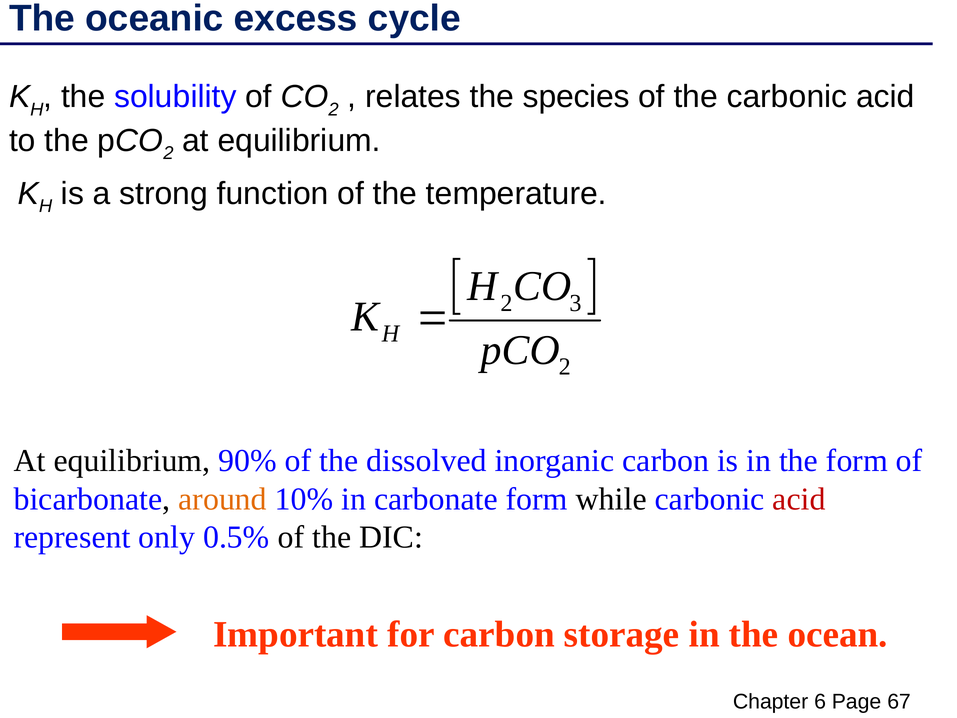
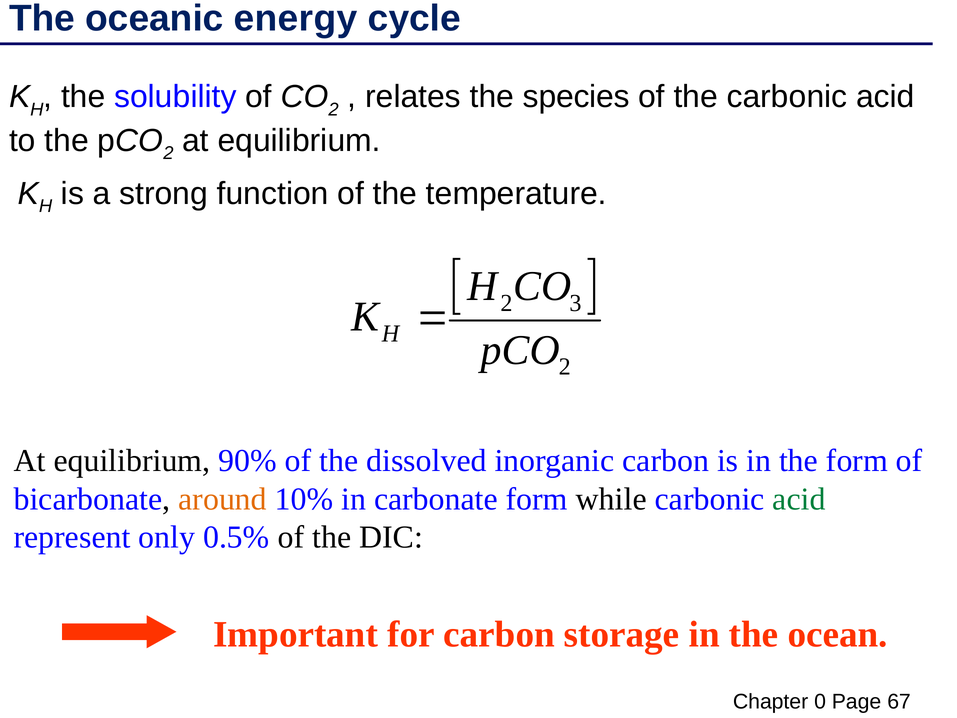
excess: excess -> energy (296, 19)
acid colour: red -> green (799, 499)
6: 6 -> 0 (820, 701)
